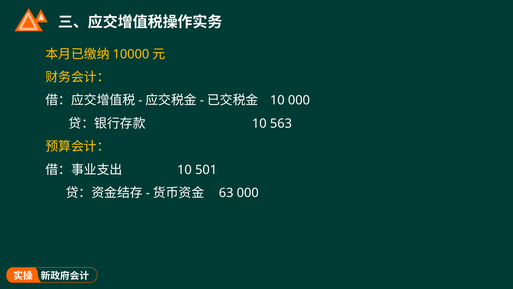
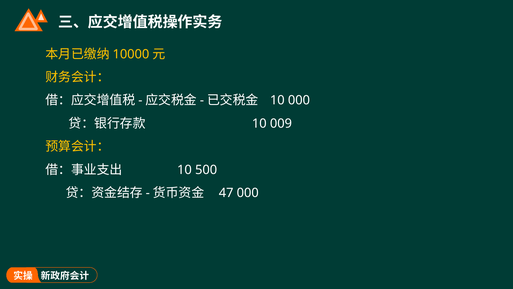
563: 563 -> 009 (281, 123)
501: 501 -> 500 (206, 170)
63: 63 -> 47 (226, 193)
